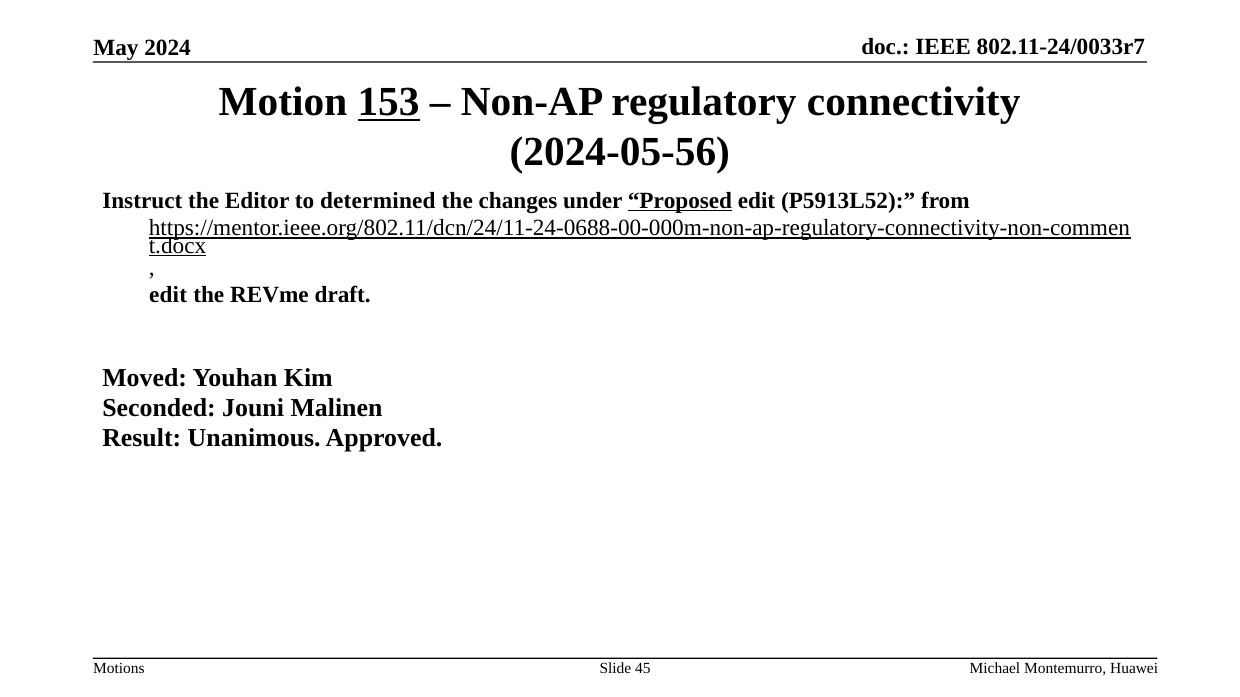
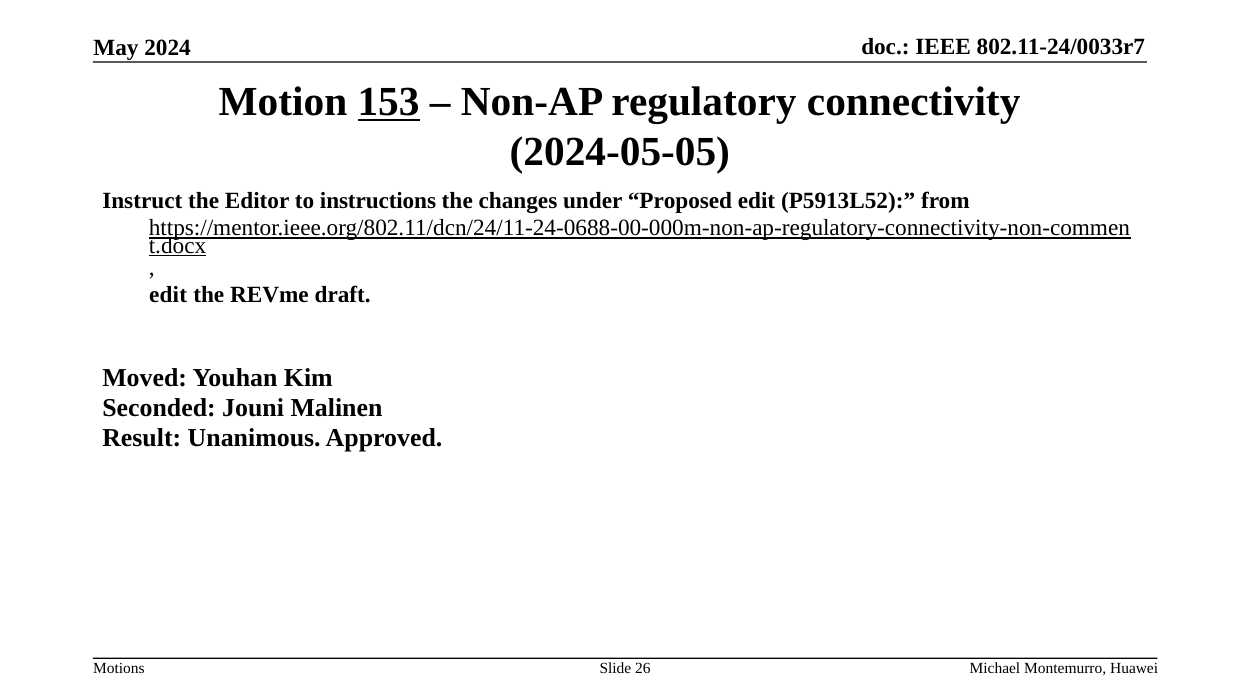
2024-05-56: 2024-05-56 -> 2024-05-05 (620, 152)
determined: determined -> instructions (378, 201)
Proposed underline: present -> none (680, 201)
45: 45 -> 26 (643, 669)
